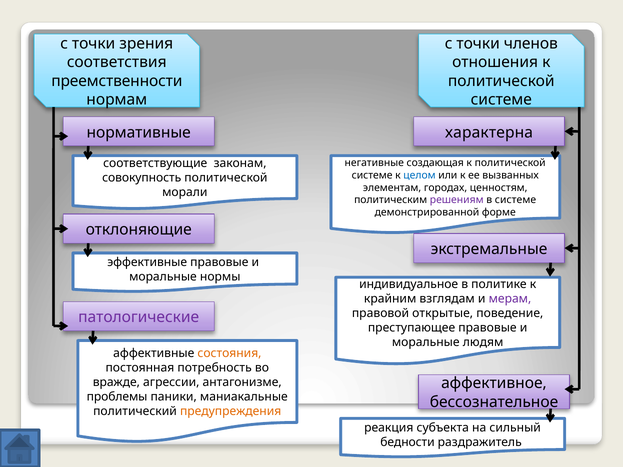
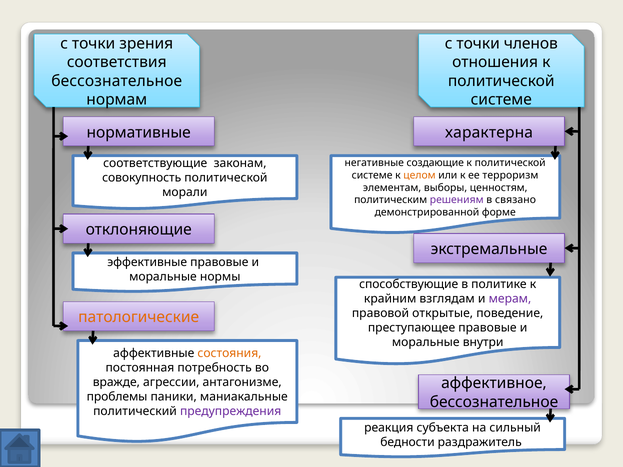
преемственности: преемственности -> бессознательное (117, 81)
создающая: создающая -> создающие (435, 163)
целом colour: blue -> orange (420, 175)
вызванных: вызванных -> терроризм (510, 175)
городах: городах -> выборы (446, 188)
в системе: системе -> связано (515, 200)
индивидуальное: индивидуальное -> способствующие (409, 284)
патологические colour: purple -> orange (139, 317)
людям: людям -> внутри (483, 342)
предупреждения colour: orange -> purple (231, 412)
